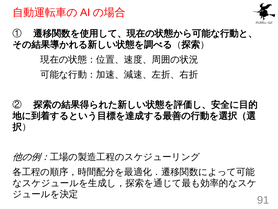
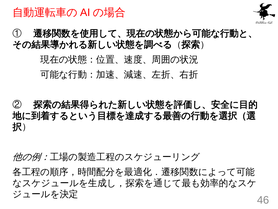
91: 91 -> 46 (263, 200)
